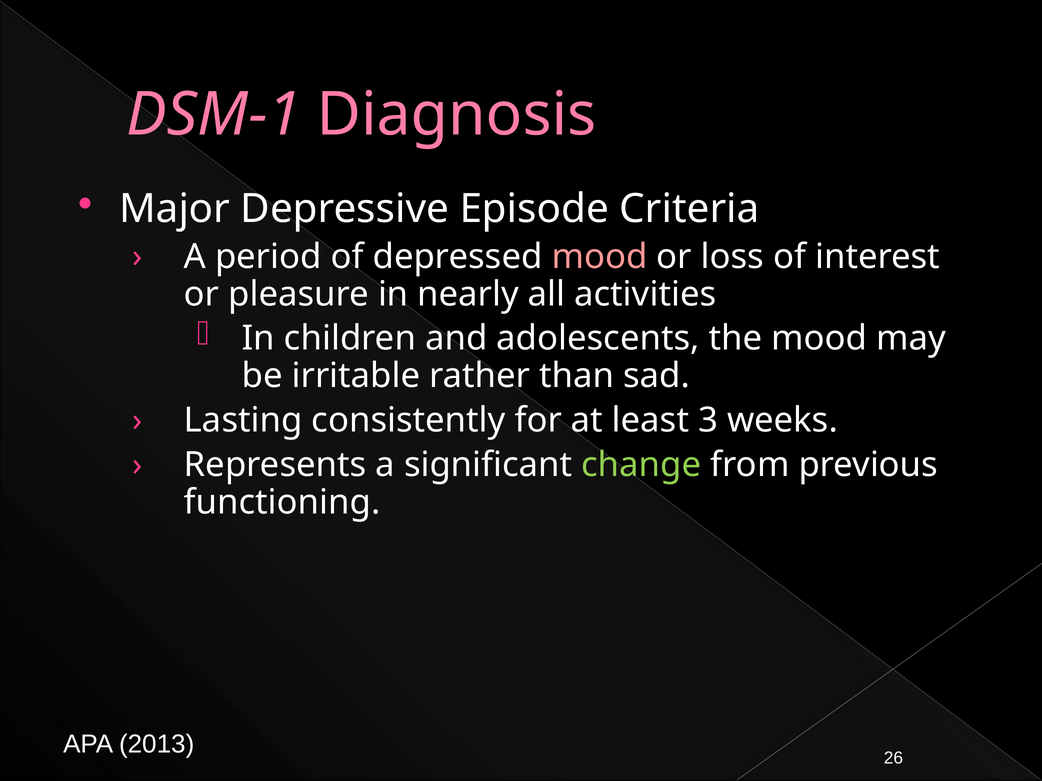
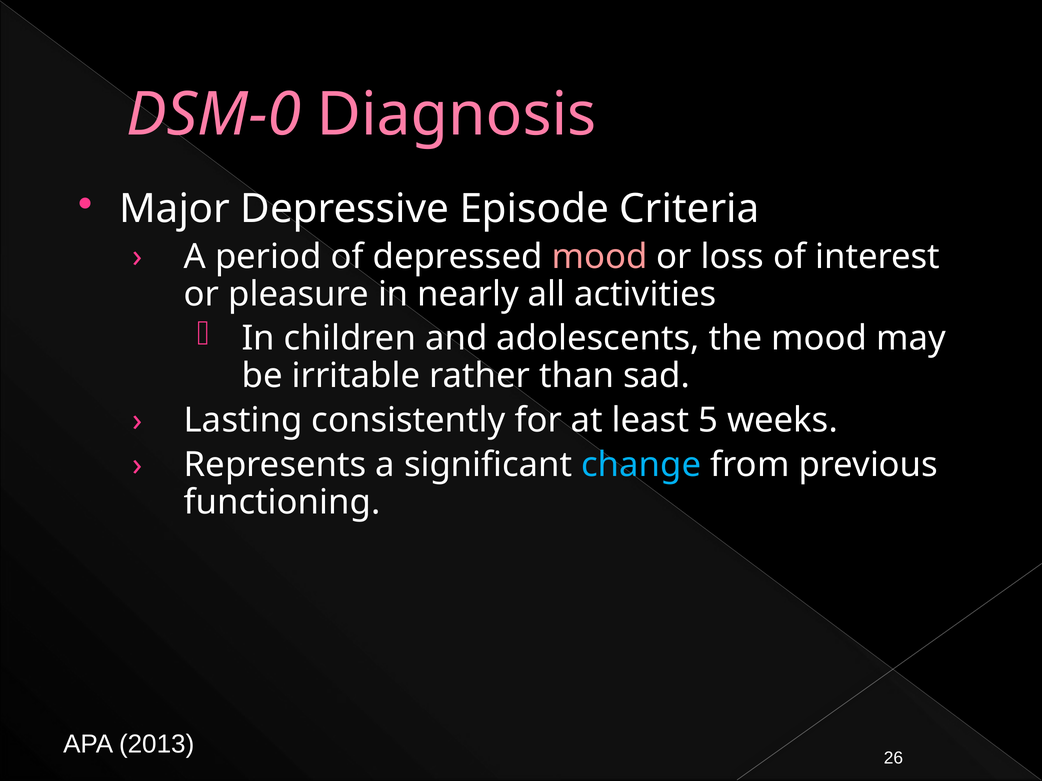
DSM-1: DSM-1 -> DSM-0 (214, 115)
3: 3 -> 5 (708, 421)
change colour: light green -> light blue (641, 465)
